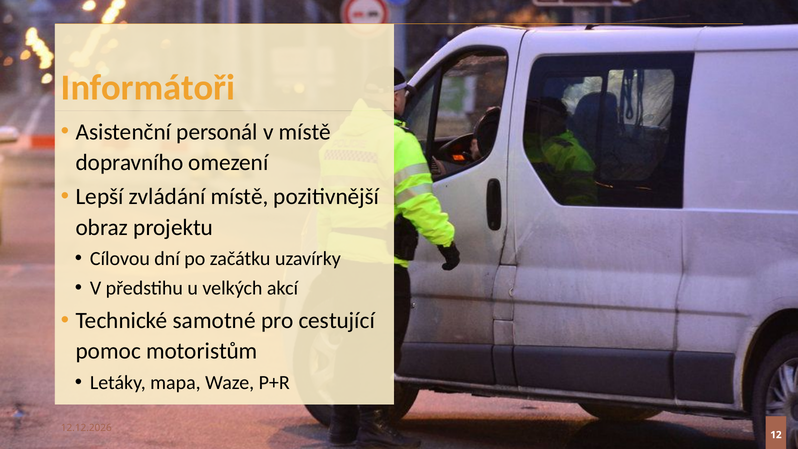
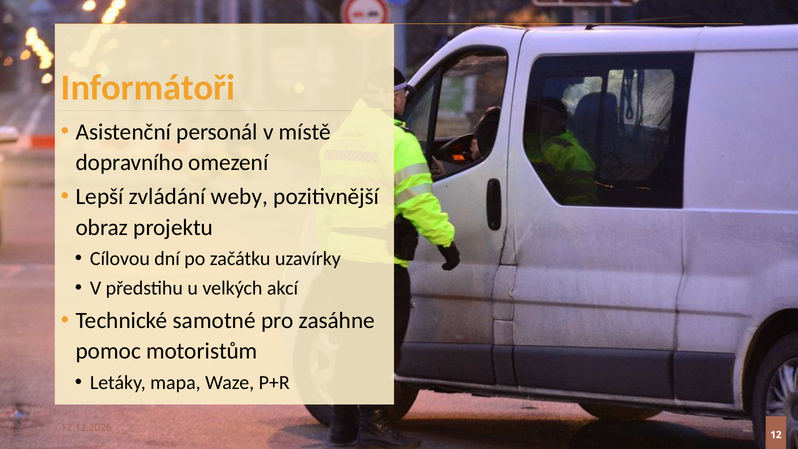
zvládání místě: místě -> weby (239, 197)
cestující: cestující -> zasáhne (337, 321)
